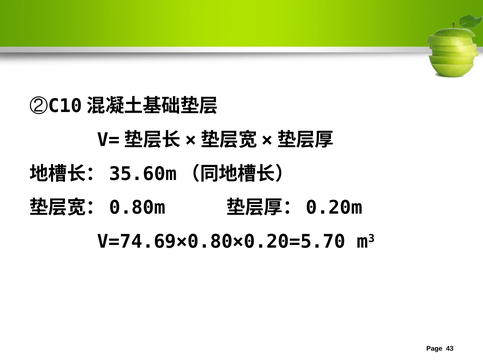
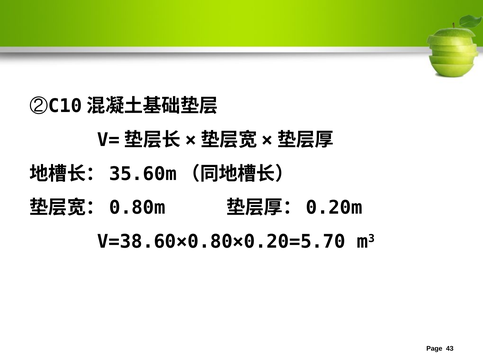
V=74.69×0.80×0.20=5.70: V=74.69×0.80×0.20=5.70 -> V=38.60×0.80×0.20=5.70 (221, 241)
